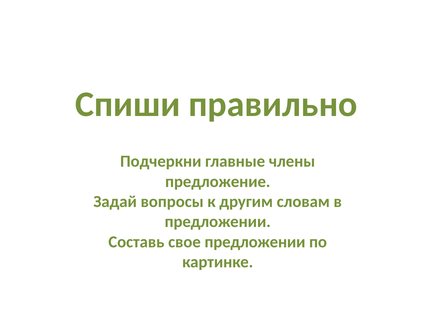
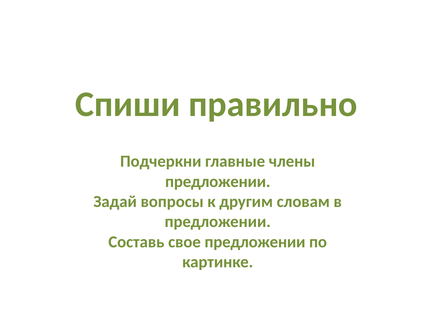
предложение: предложение -> предложении (218, 181)
